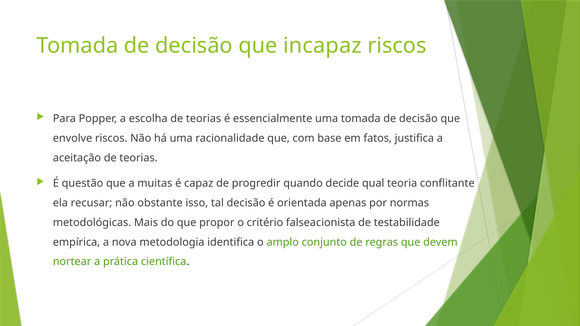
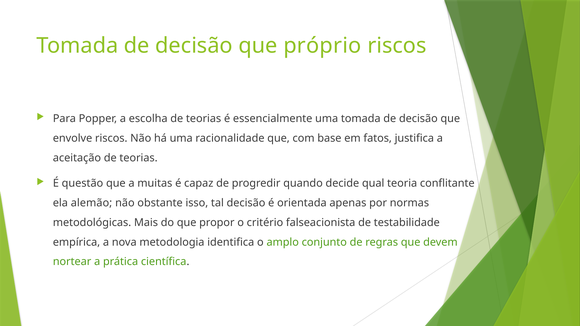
incapaz: incapaz -> próprio (322, 46)
recusar: recusar -> alemão (91, 203)
